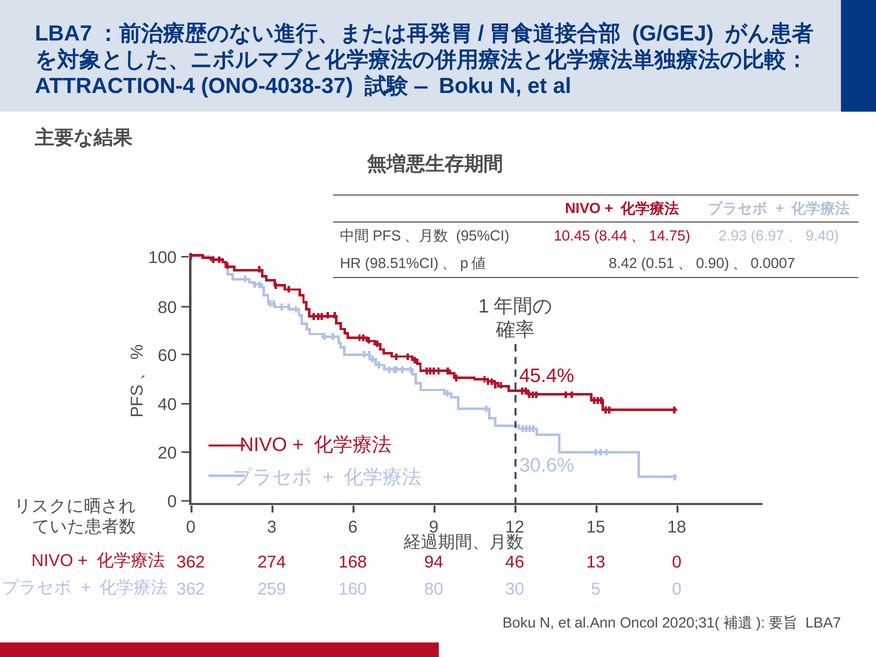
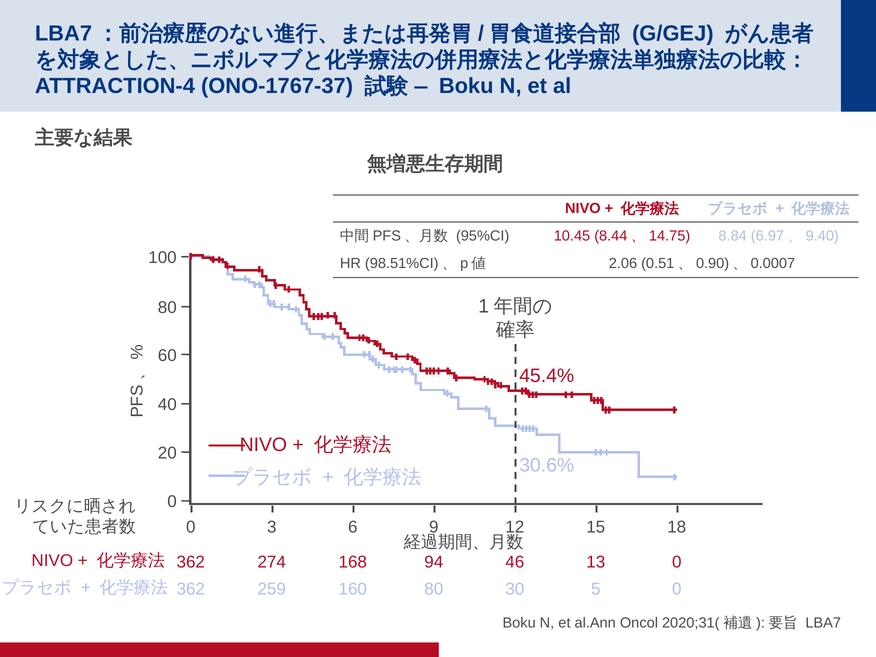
ONO-4038-37: ONO-4038-37 -> ONO-1767-37 (277, 86)
2.93: 2.93 -> 8.84 (733, 236)
8.42: 8.42 -> 2.06 (623, 263)
